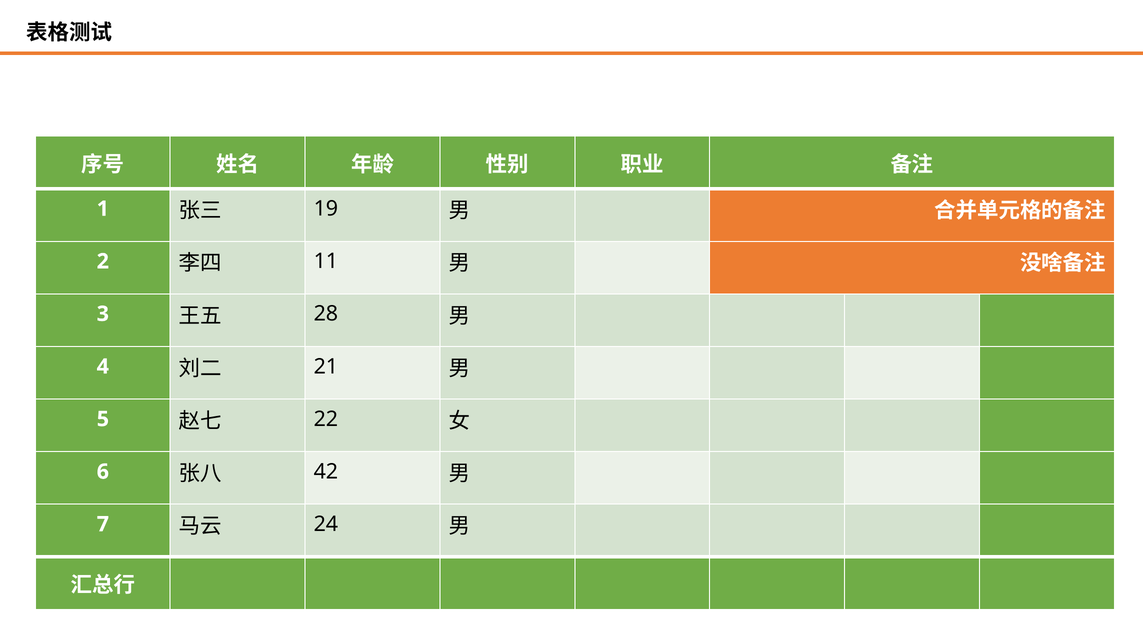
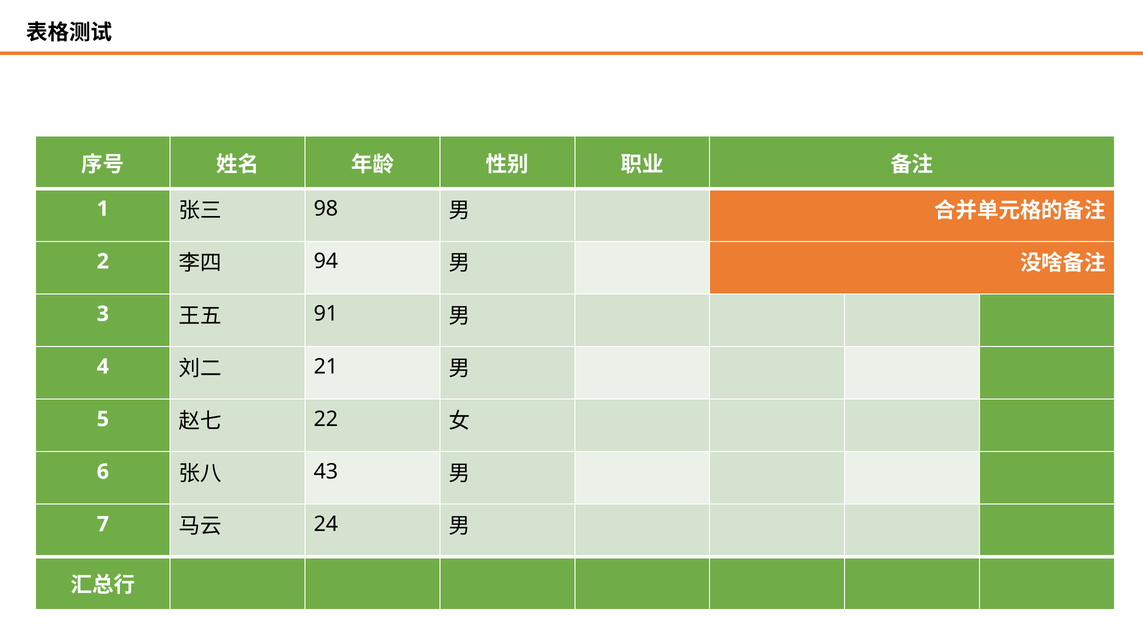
19: 19 -> 98 (326, 209)
11: 11 -> 94 (326, 261)
28: 28 -> 91 (326, 314)
42: 42 -> 43 (326, 472)
